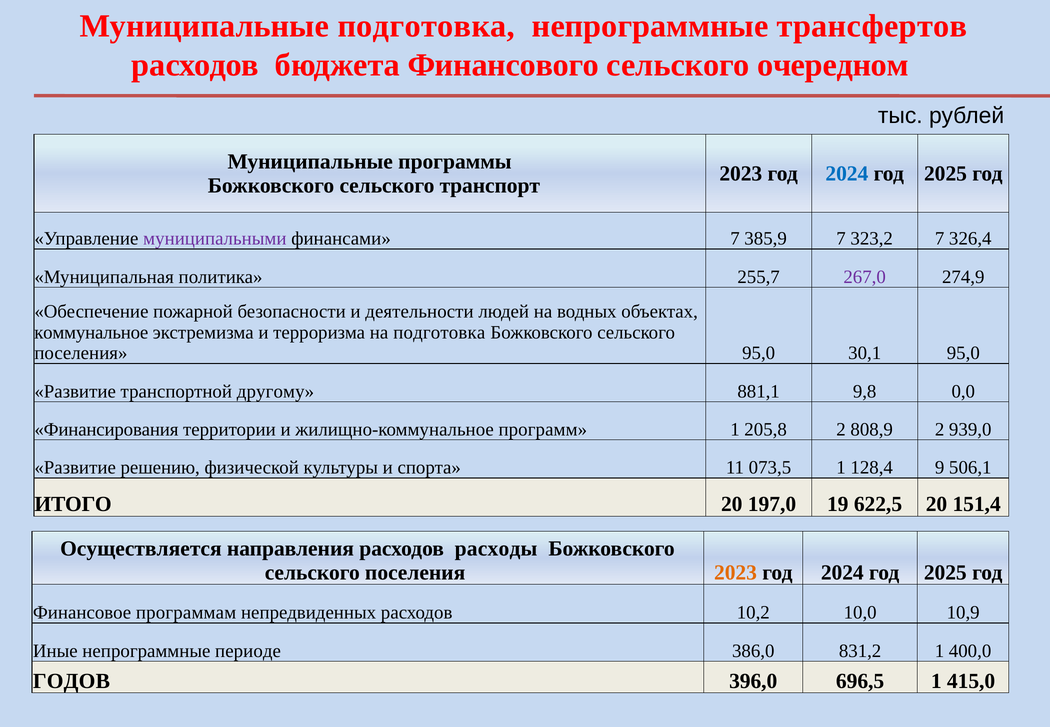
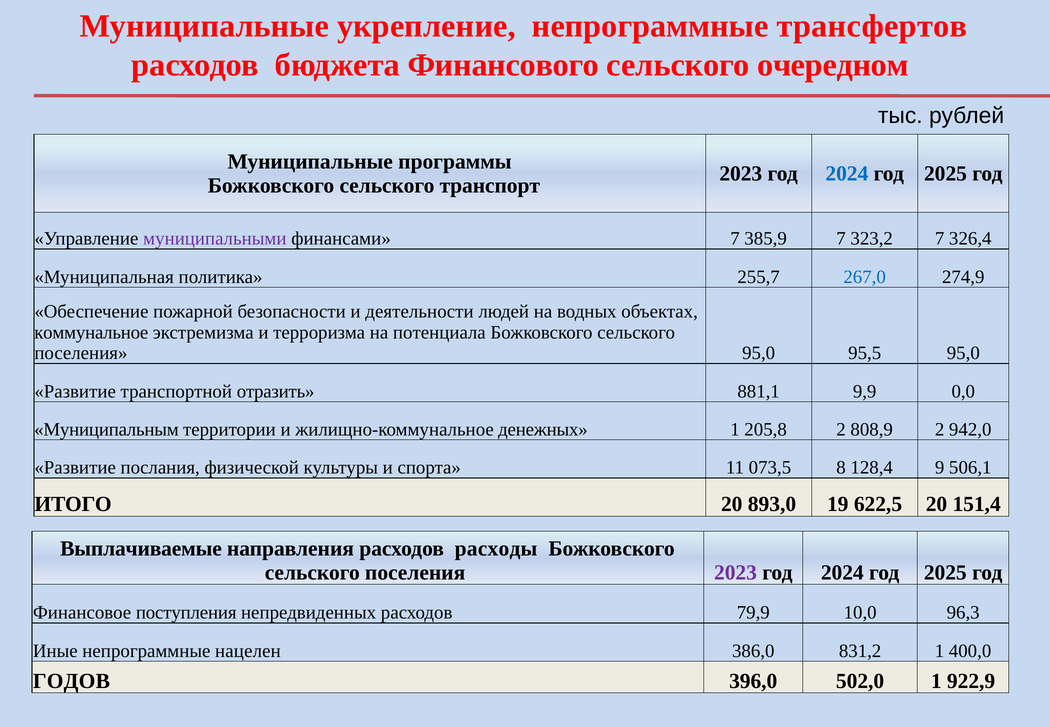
Муниципальные подготовка: подготовка -> укрепление (426, 26)
267,0 colour: purple -> blue (865, 277)
на подготовка: подготовка -> потенциала (439, 332)
30,1: 30,1 -> 95,5 (865, 353)
другому: другому -> отразить (276, 391)
9,8: 9,8 -> 9,9 (865, 391)
Финансирования: Финансирования -> Муниципальным (106, 429)
программ: программ -> денежных (543, 429)
939,0: 939,0 -> 942,0 (970, 429)
решению: решению -> послания (160, 468)
073,5 1: 1 -> 8 (841, 468)
197,0: 197,0 -> 893,0 (772, 504)
Осуществляется: Осуществляется -> Выплачиваемые (141, 549)
2023 colour: orange -> purple (735, 573)
программам: программам -> поступления (186, 613)
10,2: 10,2 -> 79,9 (753, 613)
10,9: 10,9 -> 96,3 (963, 613)
периоде: периоде -> нацелен (248, 651)
696,5: 696,5 -> 502,0 (860, 681)
415,0: 415,0 -> 922,9 (971, 681)
